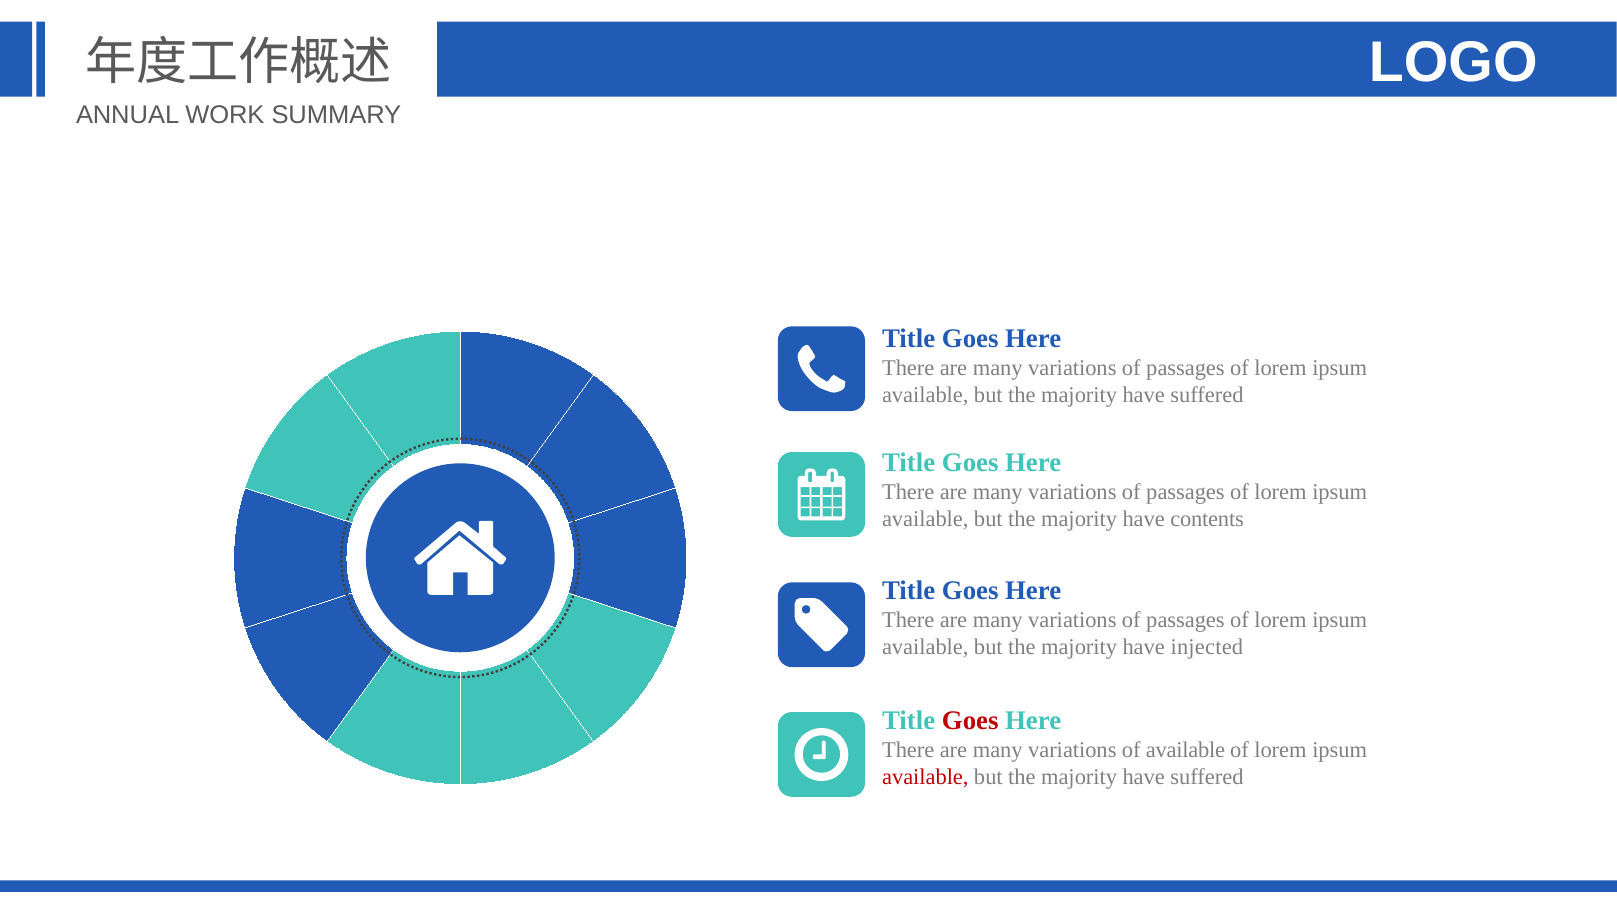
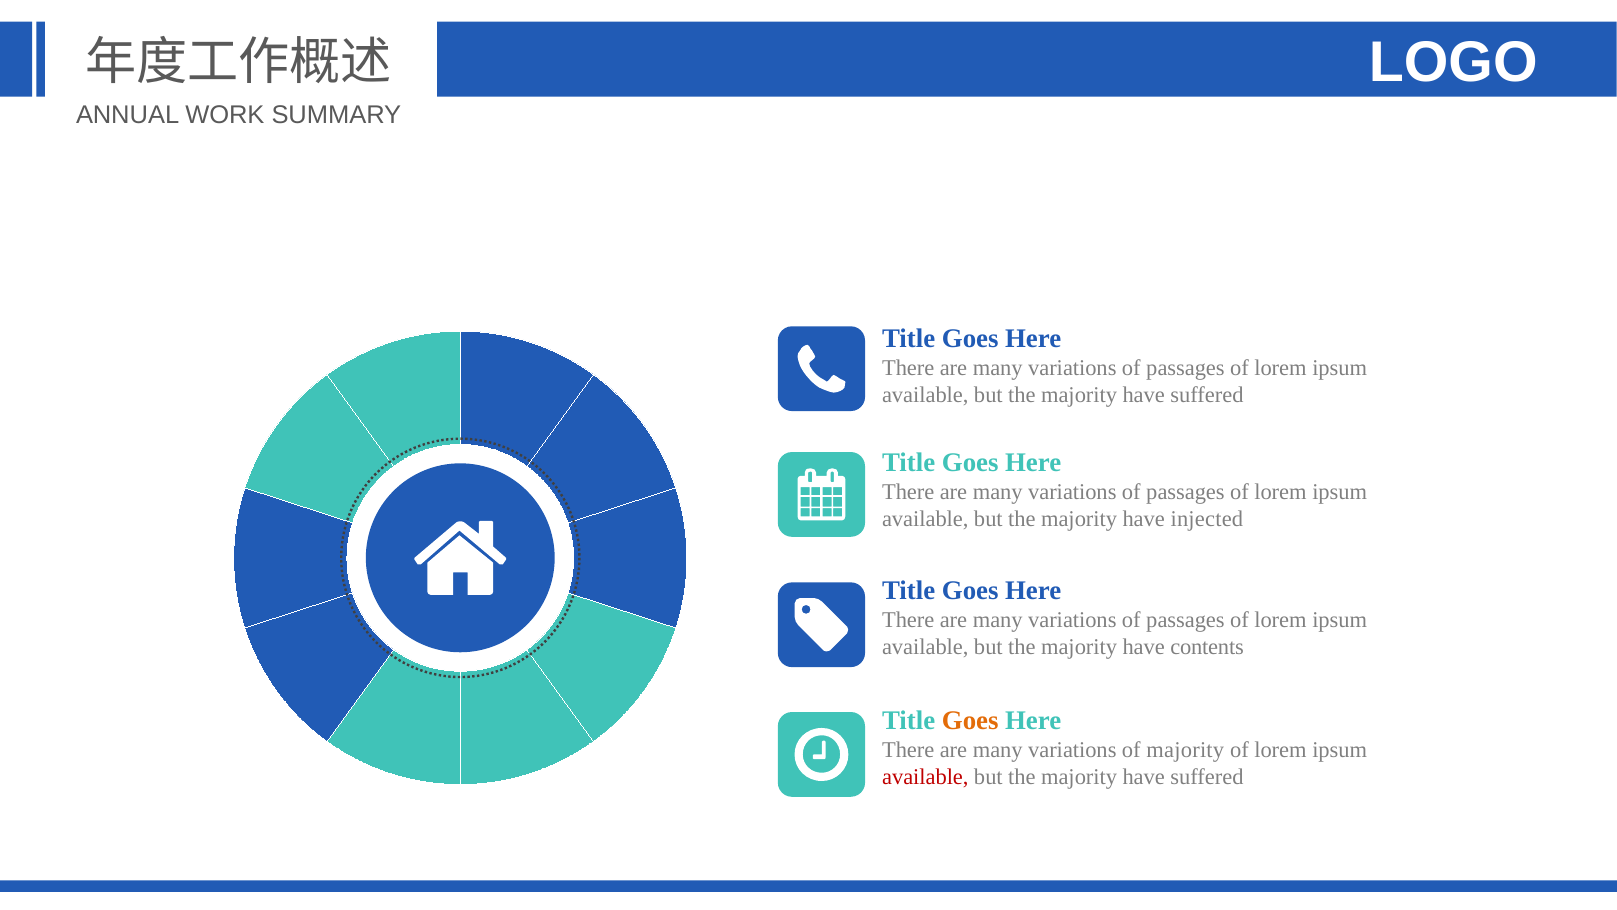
contents: contents -> injected (1207, 518)
injected: injected -> contents (1207, 646)
Goes colour: red -> orange (970, 720)
of available: available -> majority (1185, 750)
